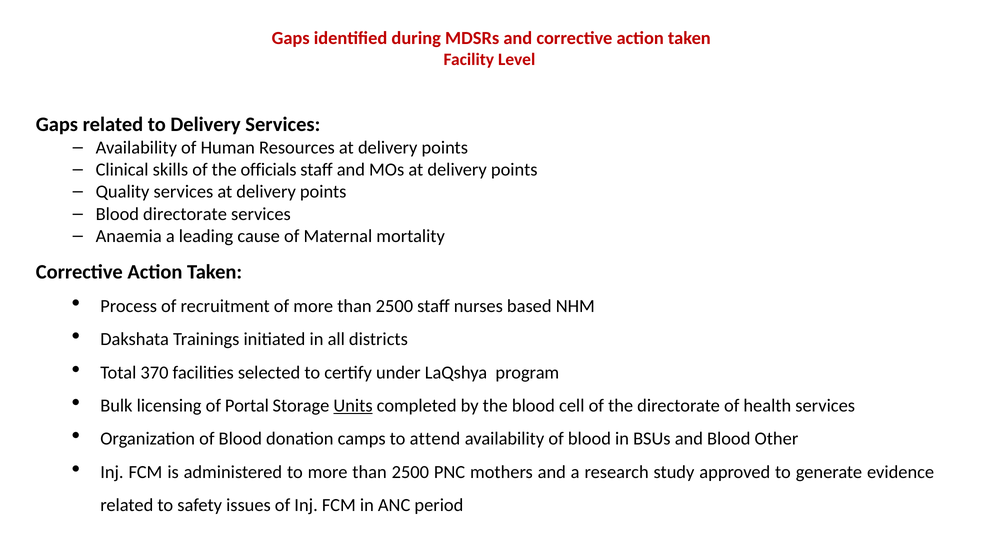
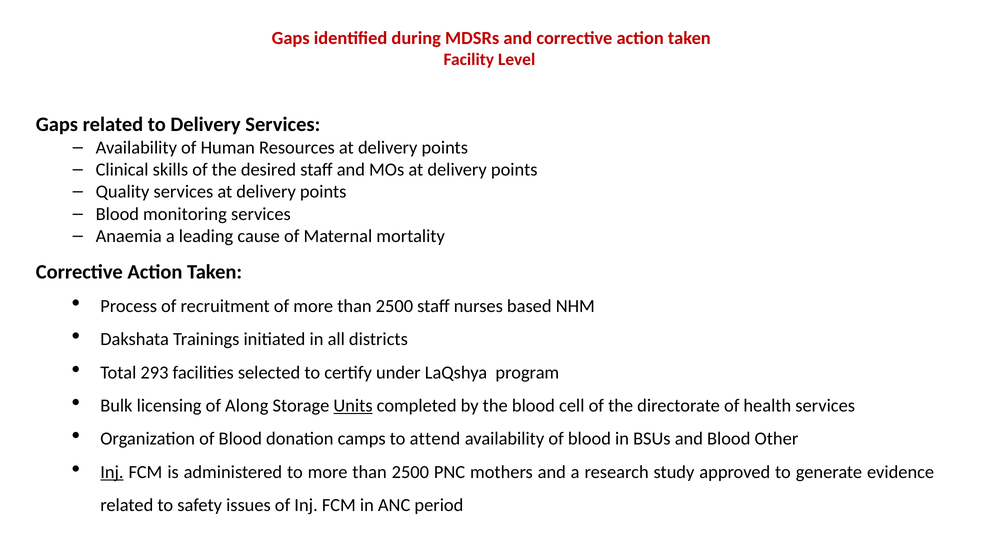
officials: officials -> desired (268, 170)
Blood directorate: directorate -> monitoring (185, 214)
370: 370 -> 293 (154, 372)
Portal: Portal -> Along (247, 406)
Inj underline: none -> present (112, 472)
